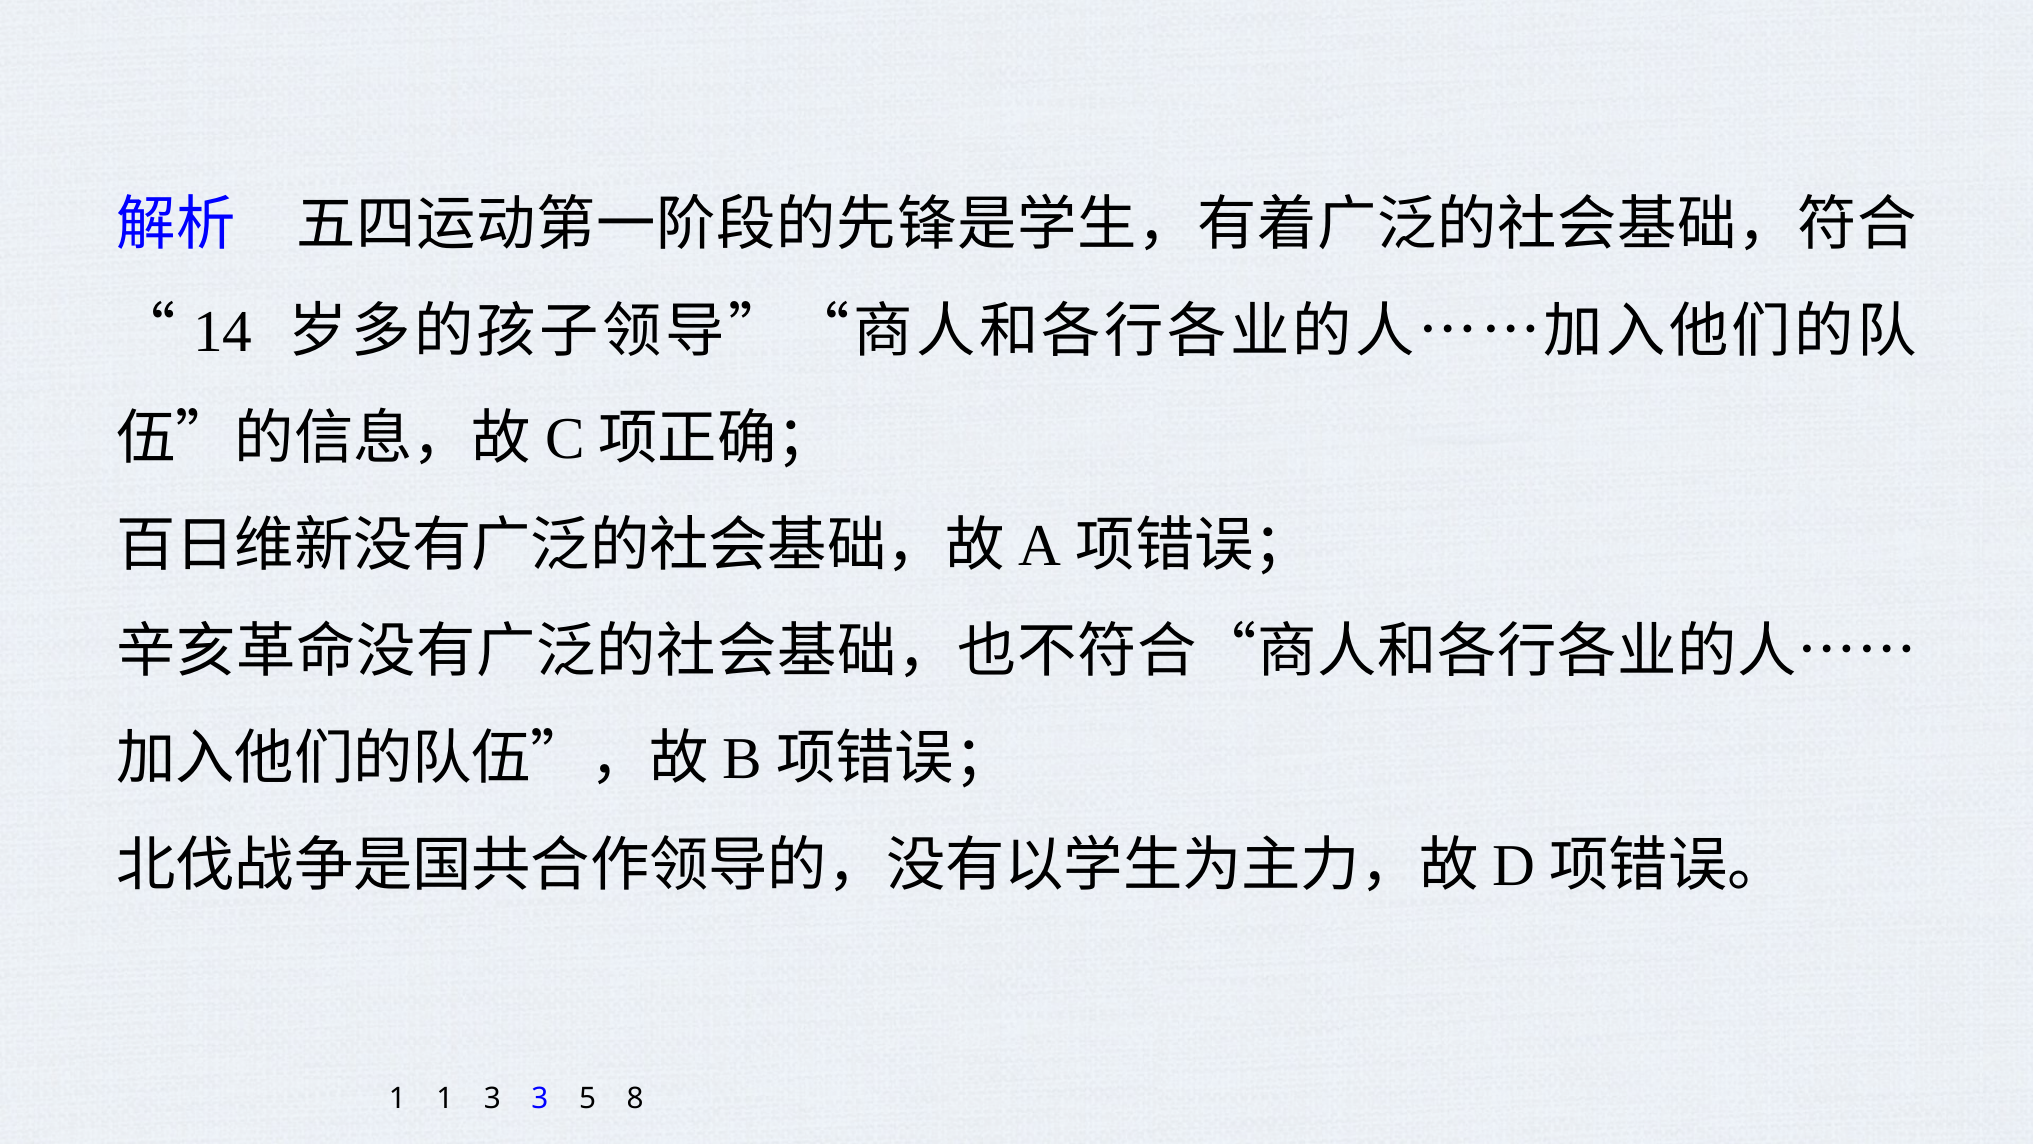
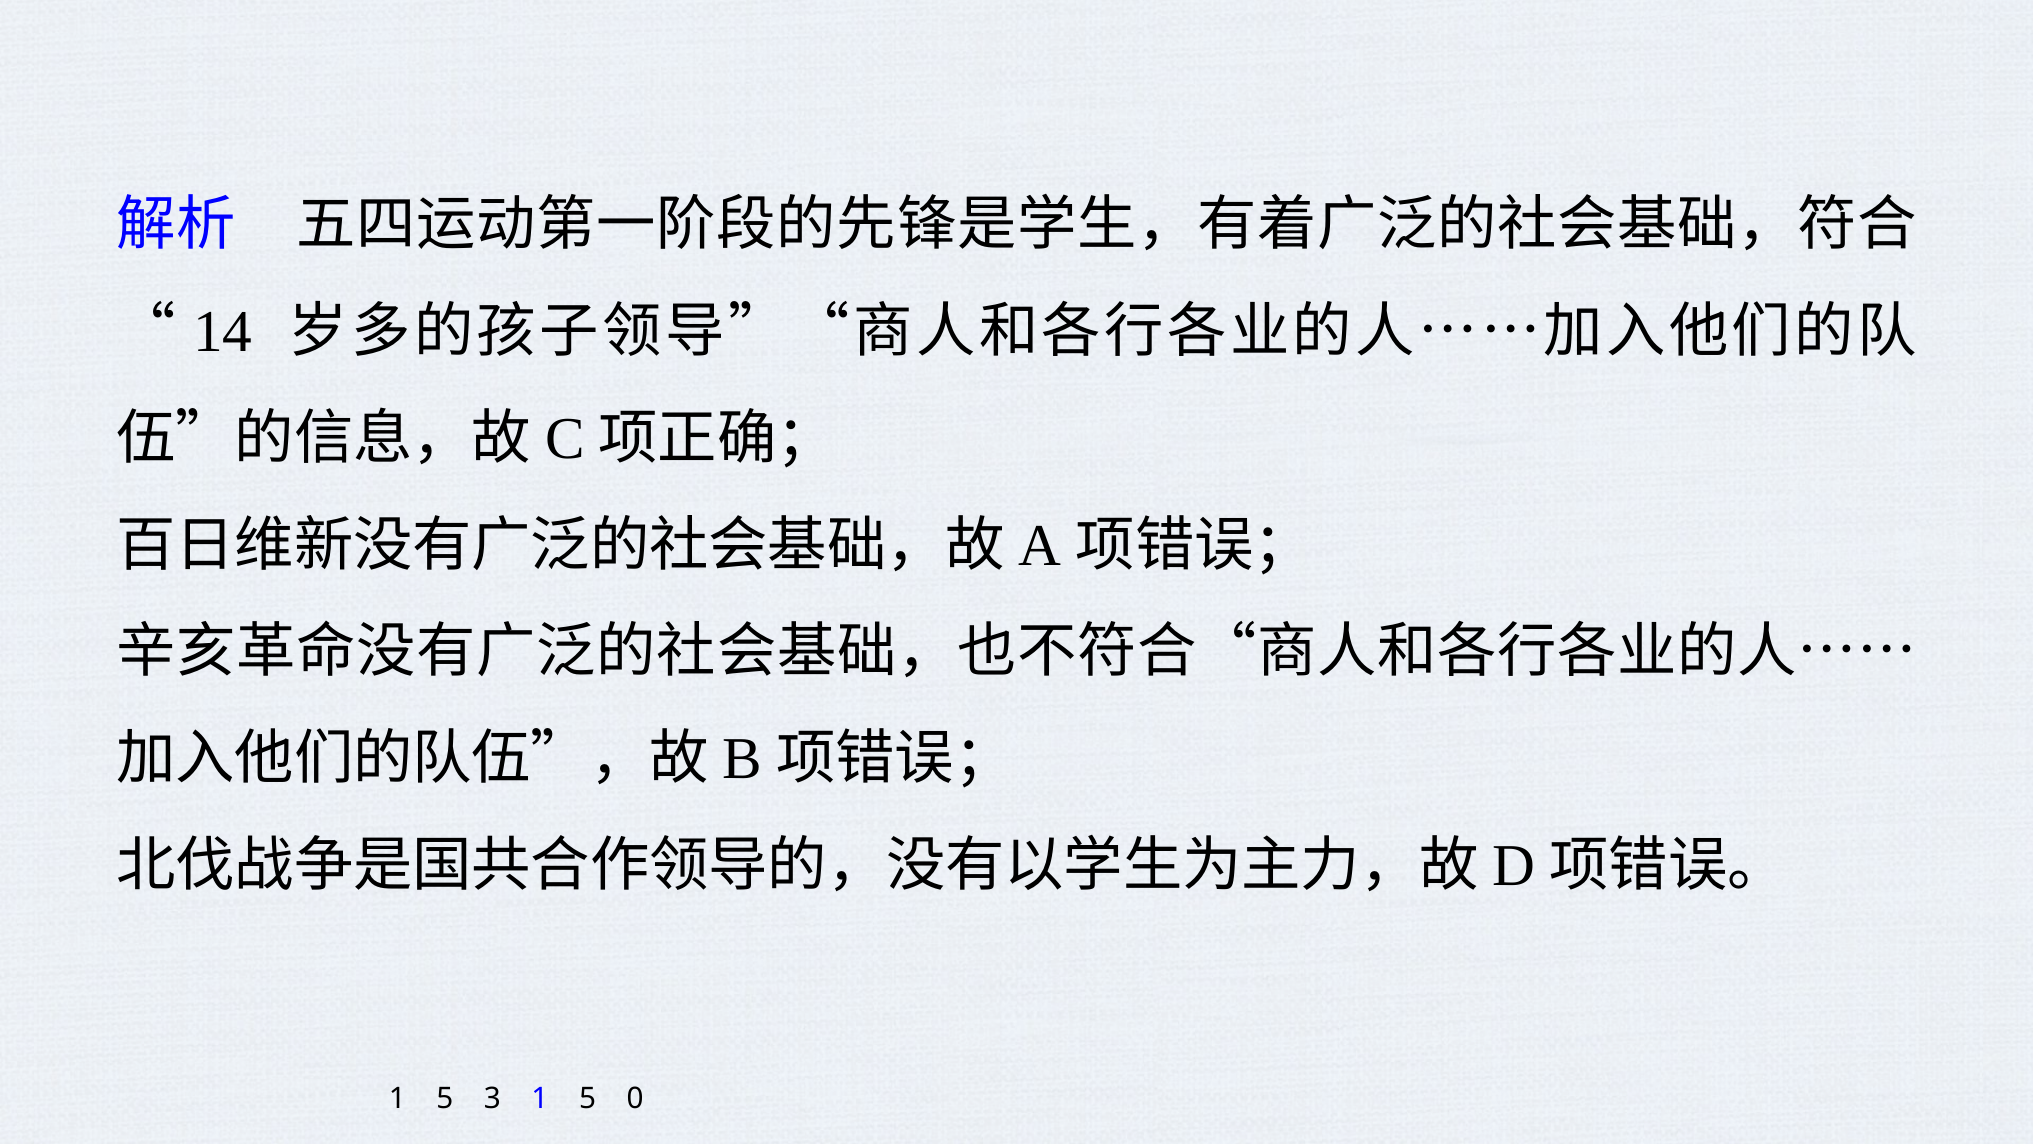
1: 1 -> 5 (445, 1099)
3 3: 3 -> 1 (540, 1099)
8: 8 -> 0 (635, 1099)
